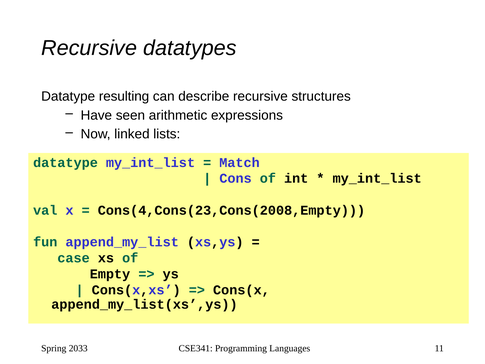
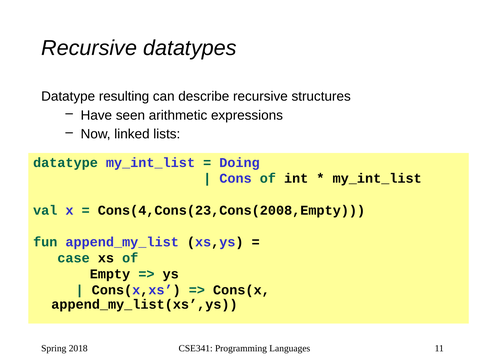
Match: Match -> Doing (240, 162)
2033: 2033 -> 2018 (78, 348)
